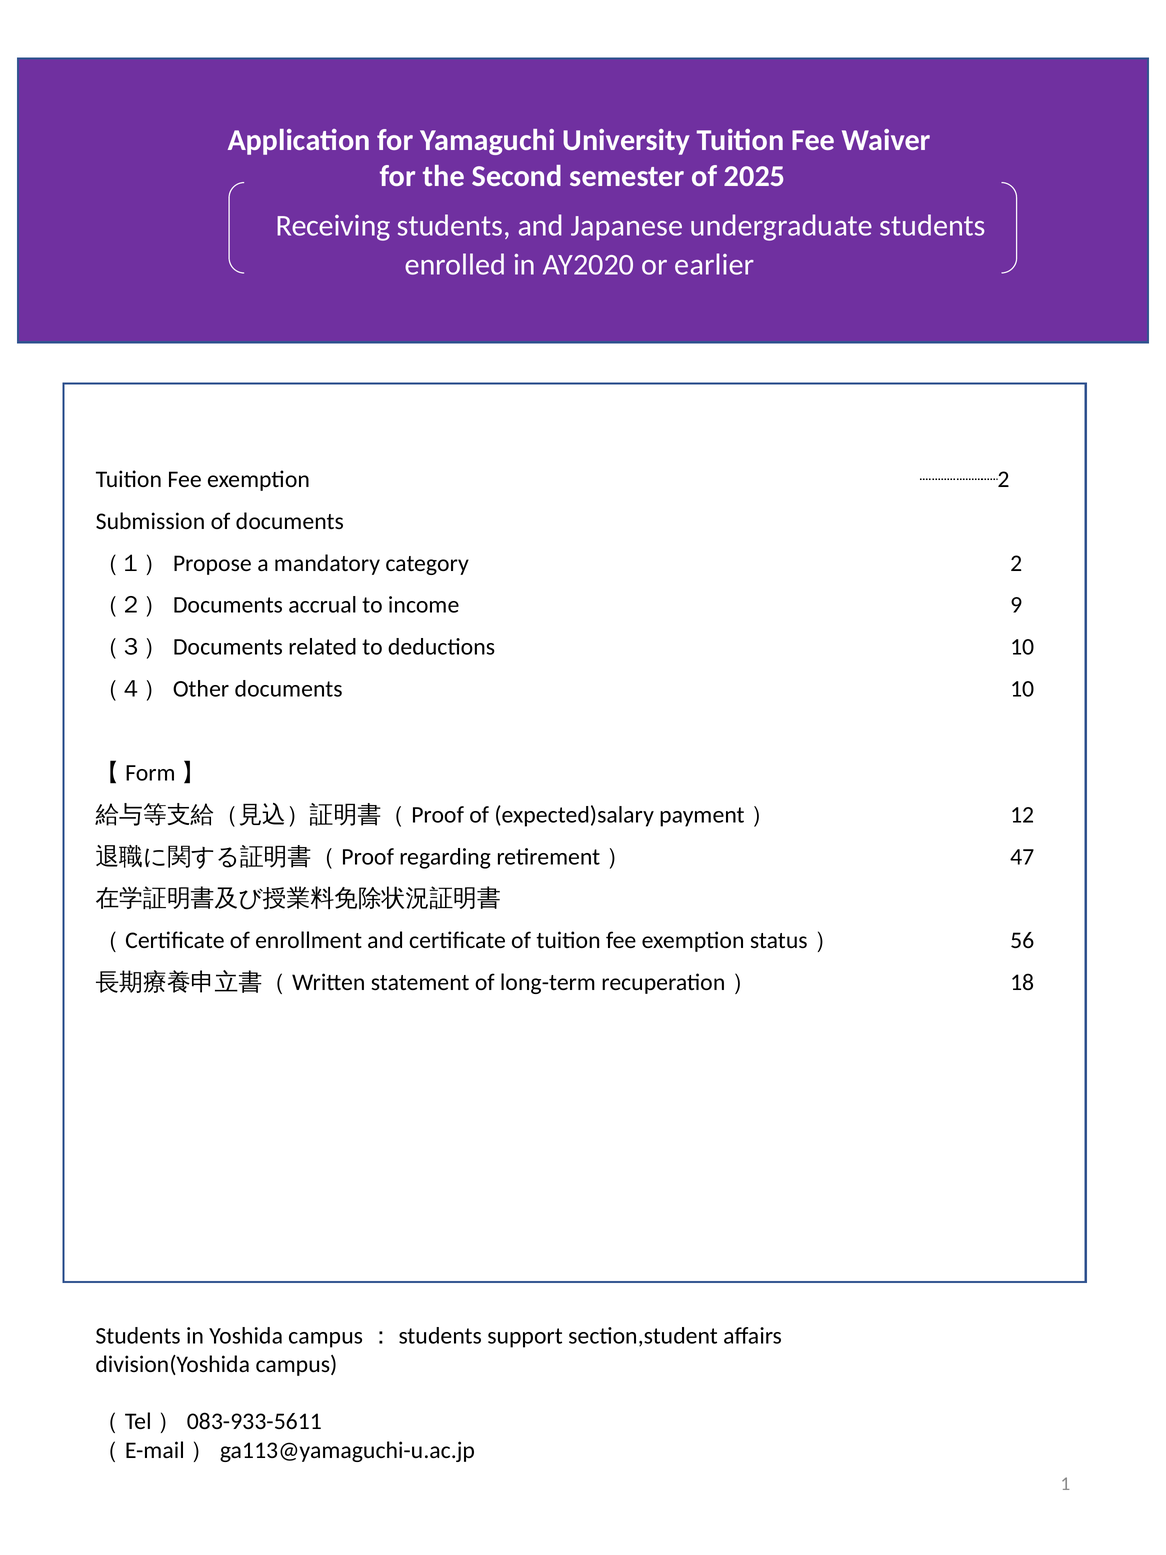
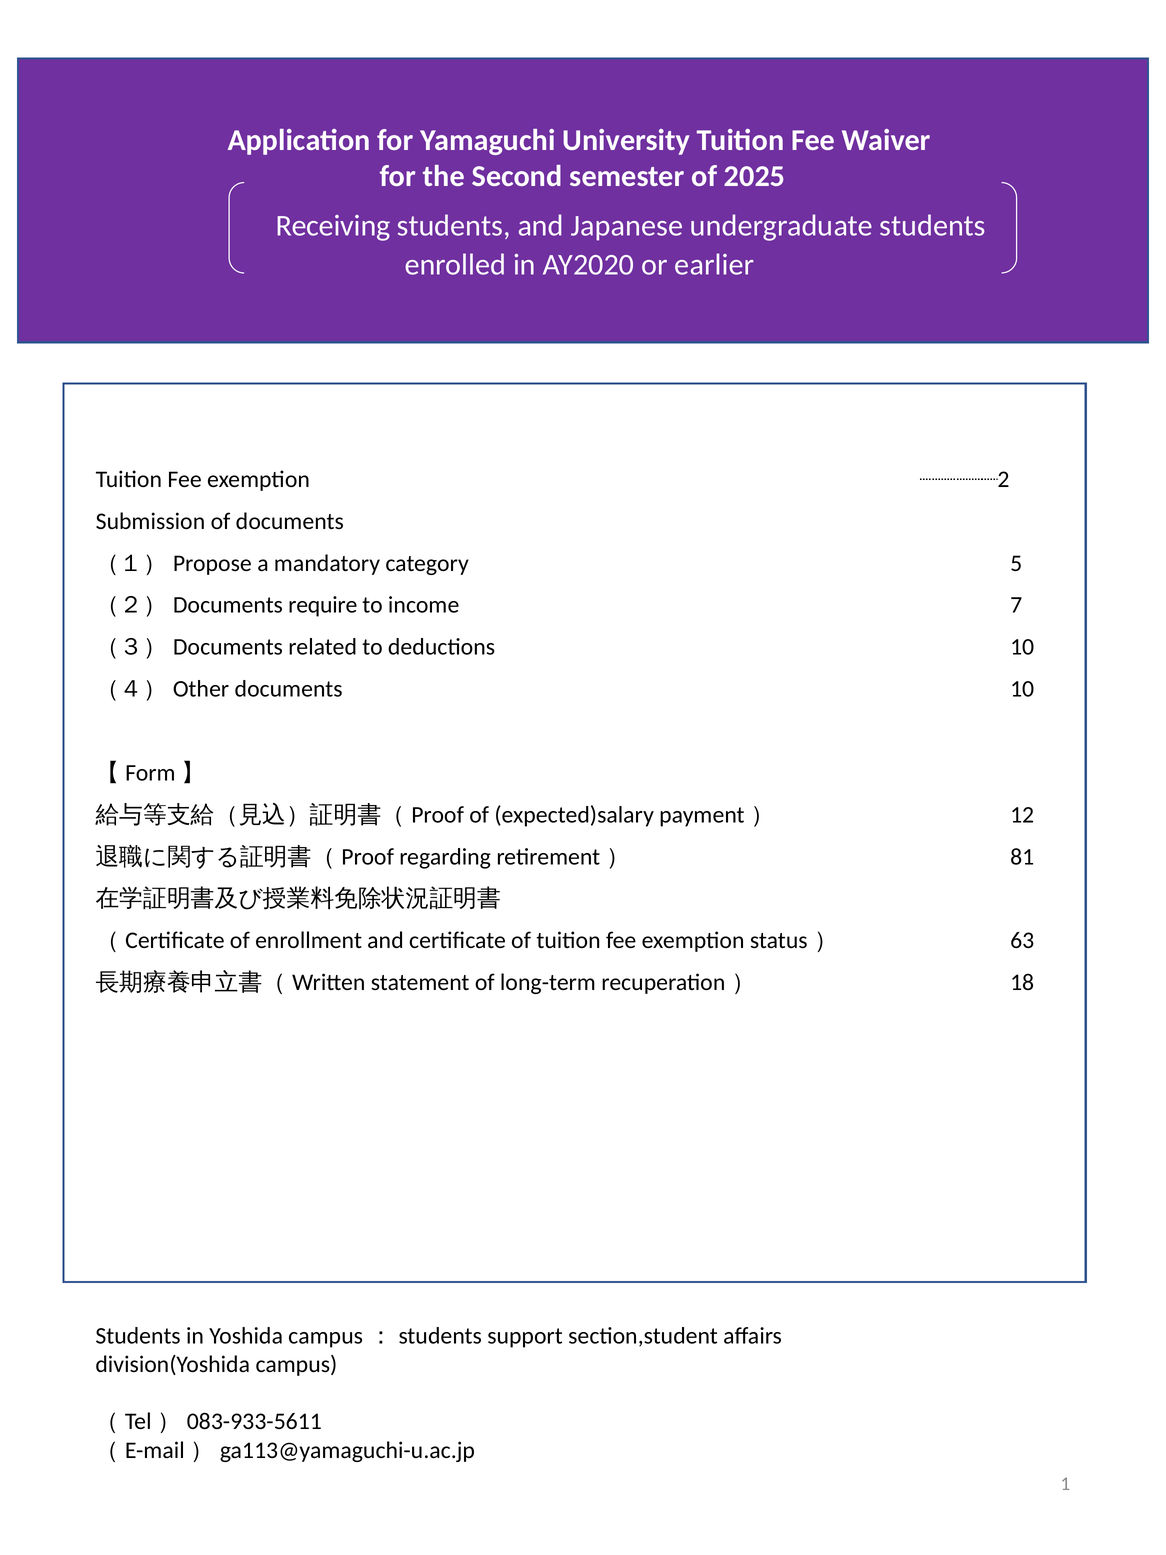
category 2: 2 -> 5 (1016, 563)
accrual: accrual -> require (323, 605)
9: 9 -> 7 (1016, 605)
47: 47 -> 81 (1022, 857)
56: 56 -> 63 (1022, 940)
